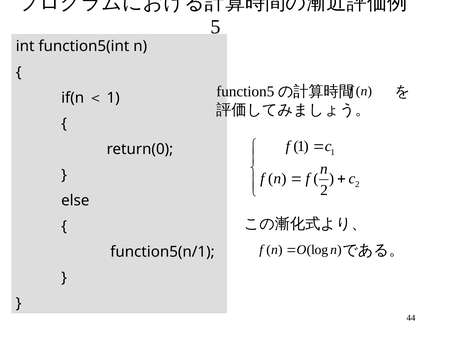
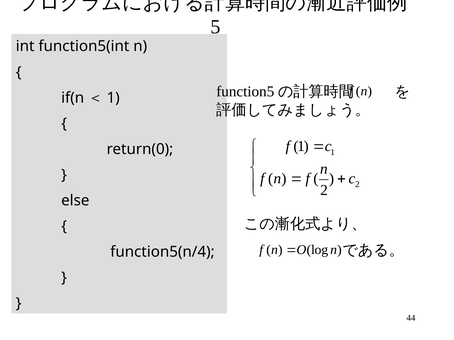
function5(n/1: function5(n/1 -> function5(n/4 (162, 252)
